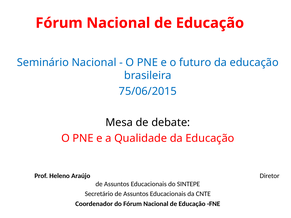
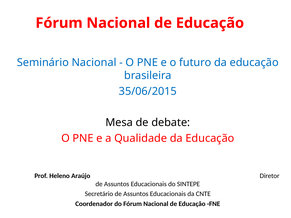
75/06/2015: 75/06/2015 -> 35/06/2015 (148, 91)
